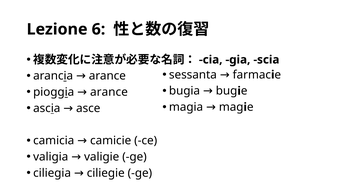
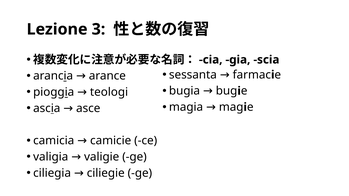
6: 6 -> 3 (98, 29)
pioggia arance: arance -> teologi (109, 92)
